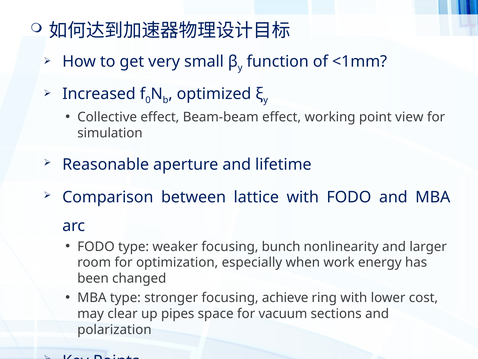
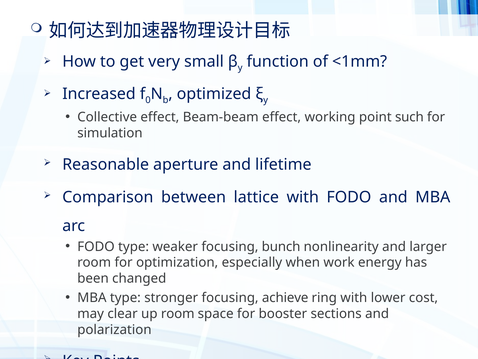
view: view -> such (409, 117)
up pipes: pipes -> room (178, 313)
vacuum: vacuum -> booster (283, 313)
